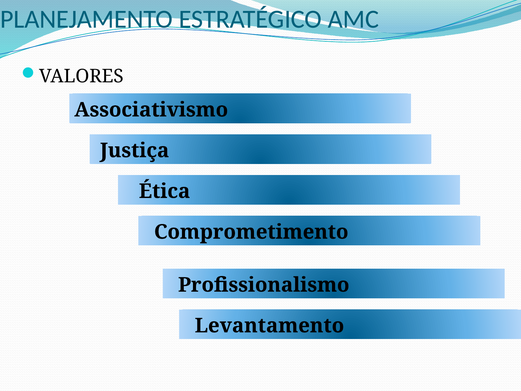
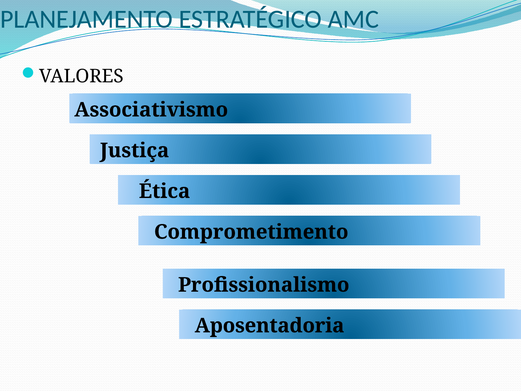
Levantamento: Levantamento -> Aposentadoria (270, 325)
